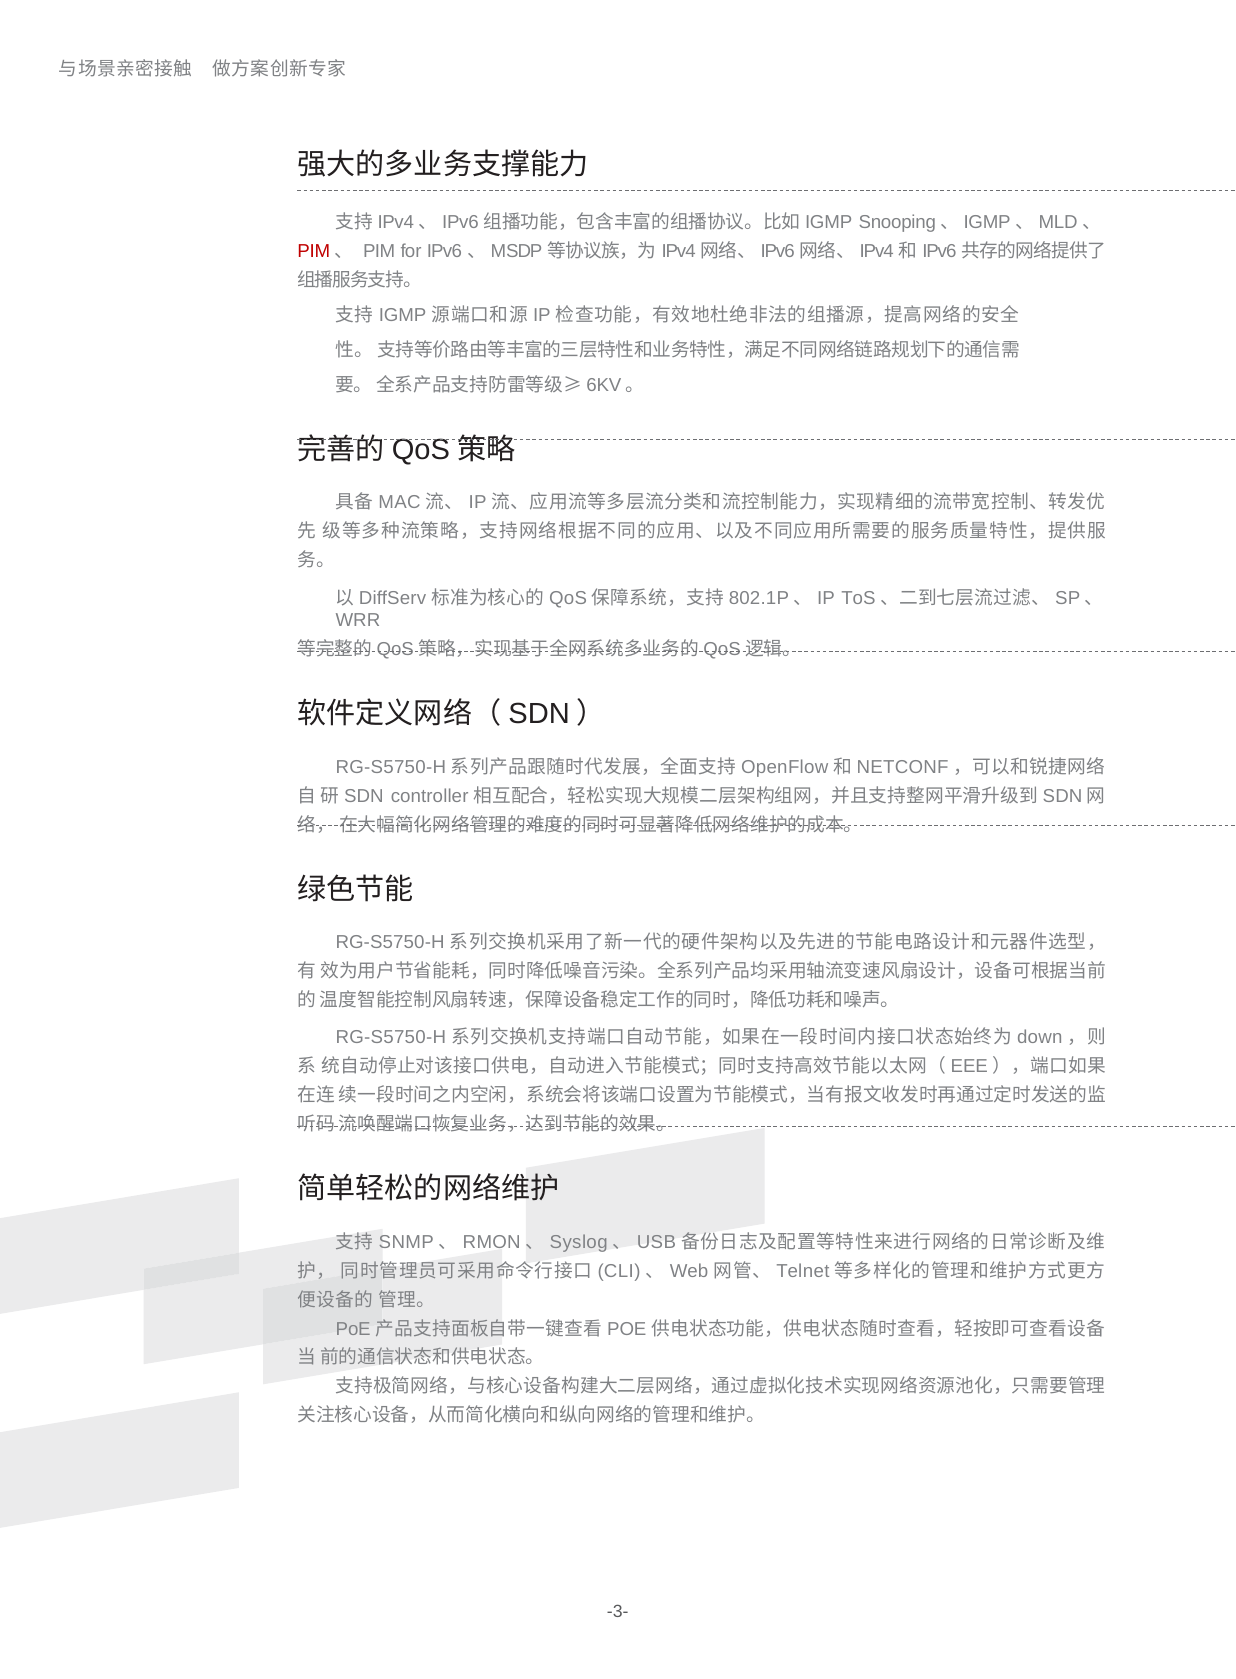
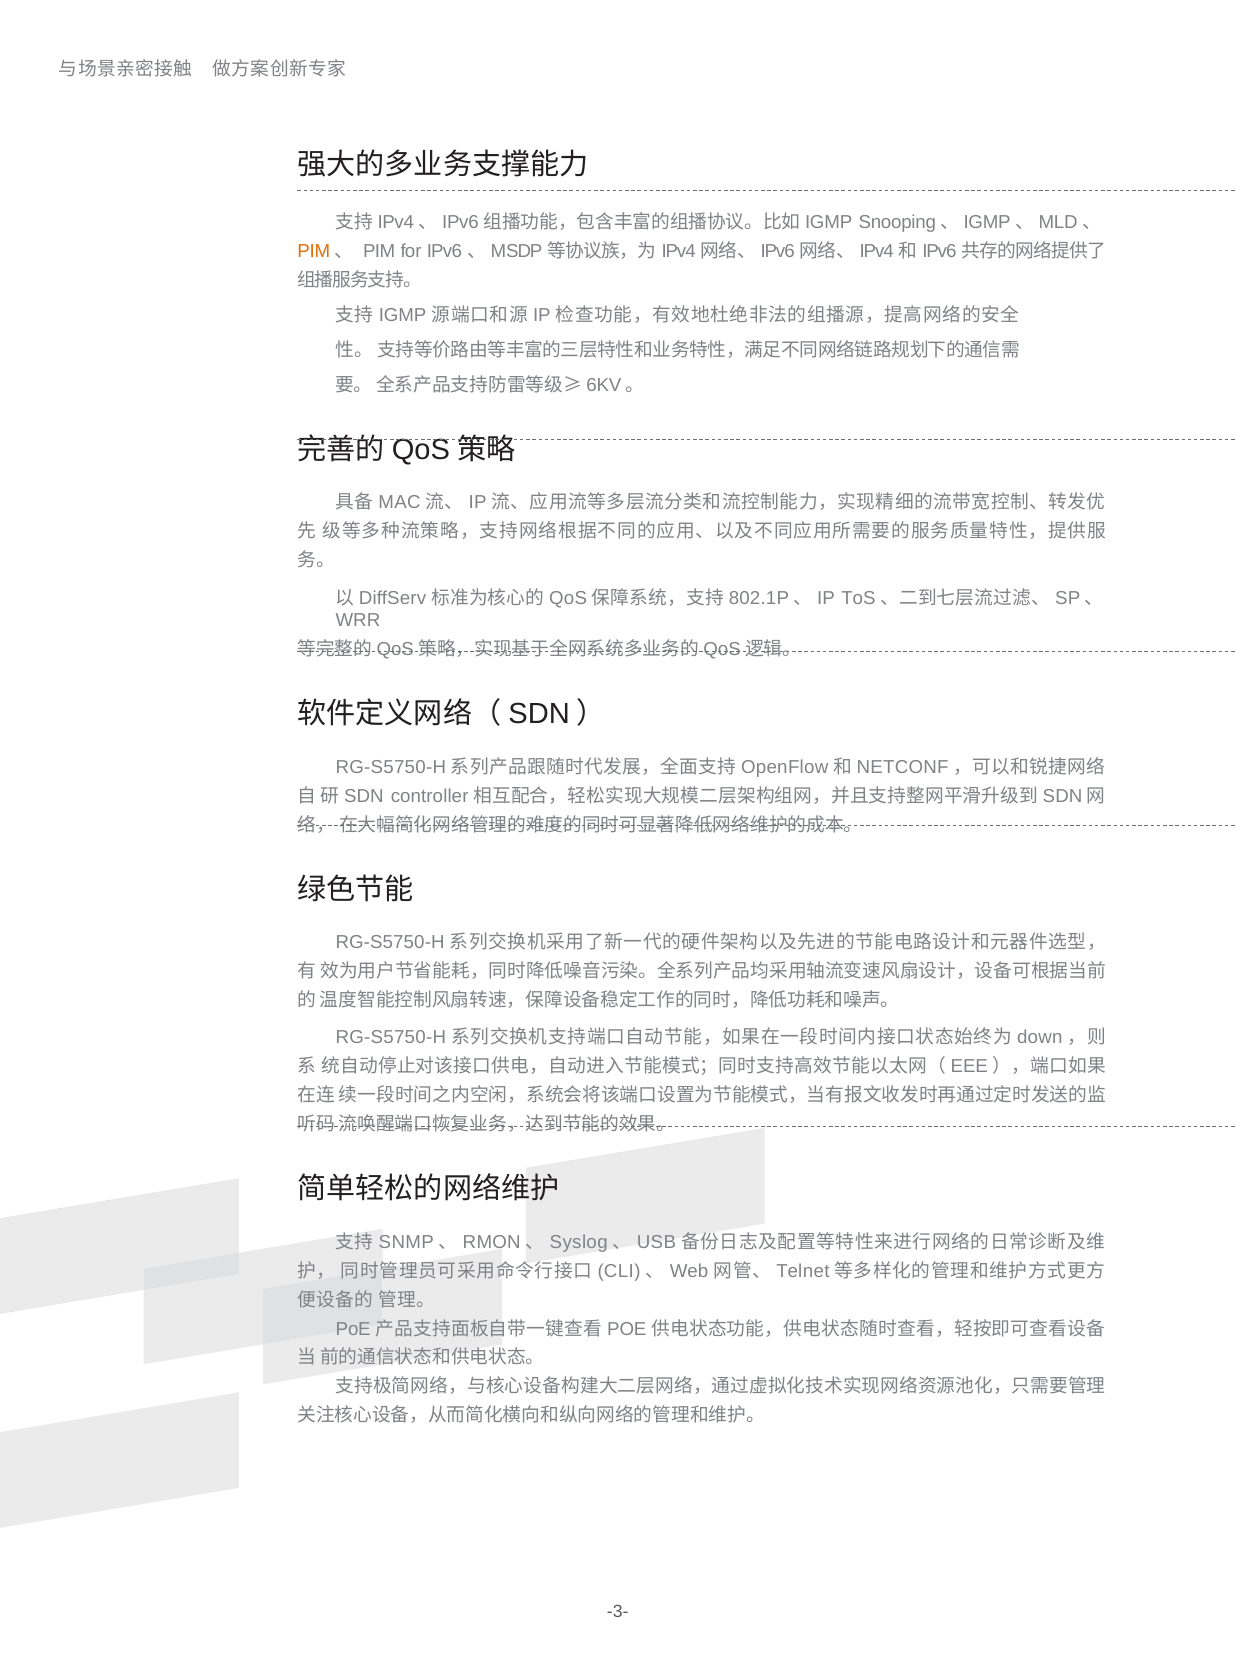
PIM colour: red -> orange (314, 251)
